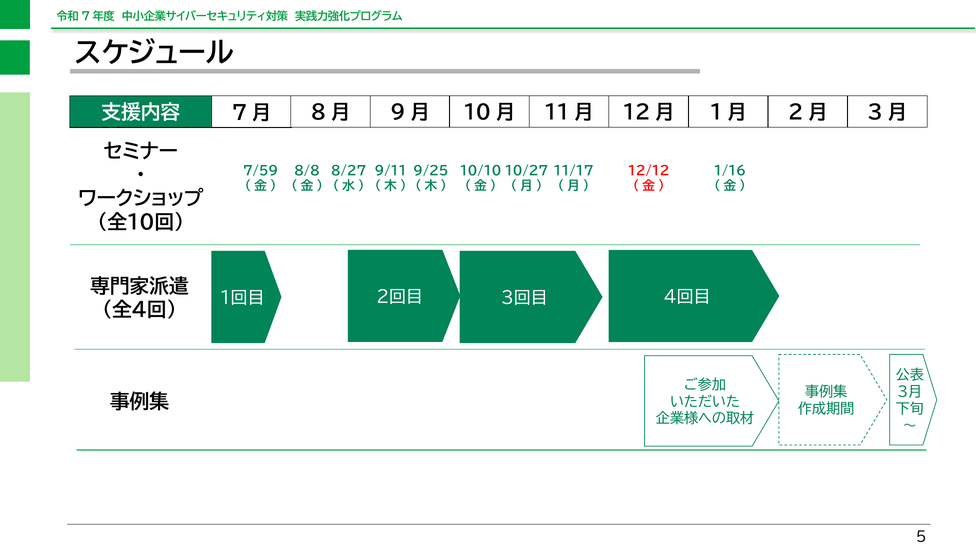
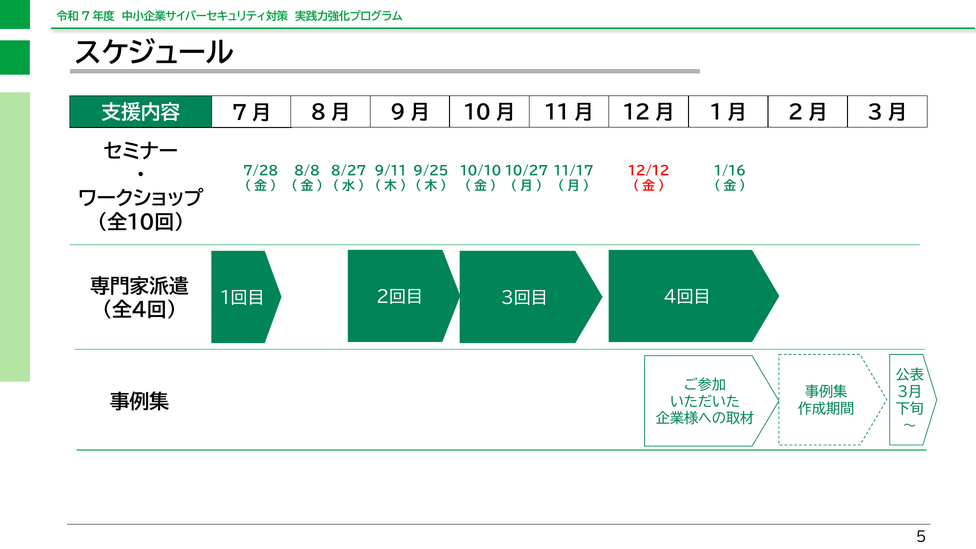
7/59: 7/59 -> 7/28 (261, 171)
